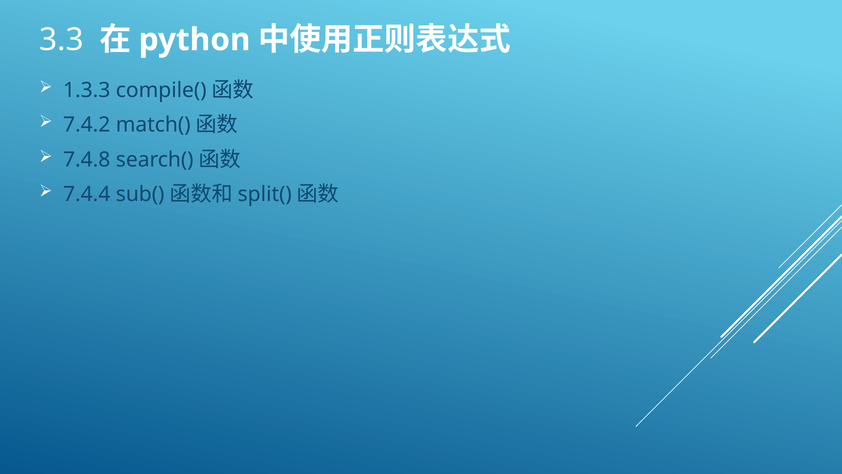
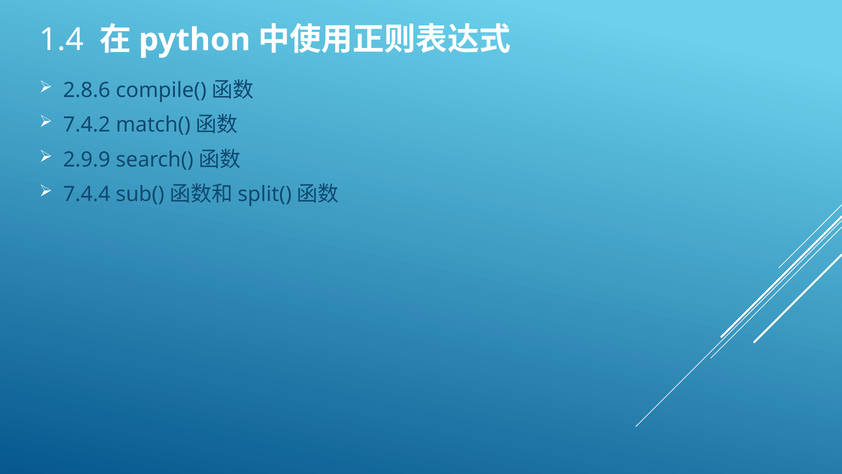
3.3: 3.3 -> 1.4 (62, 40)
1.3.3: 1.3.3 -> 2.8.6 (87, 90)
7.4.8: 7.4.8 -> 2.9.9 (87, 159)
